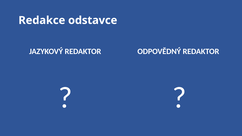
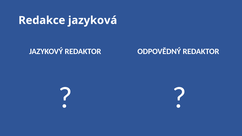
odstavce: odstavce -> jazyková (93, 20)
